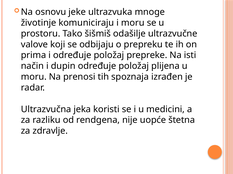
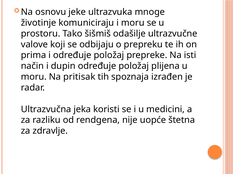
prenosi: prenosi -> pritisak (79, 77)
